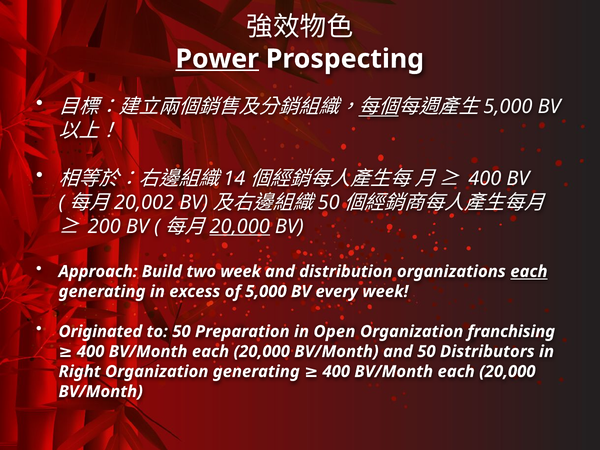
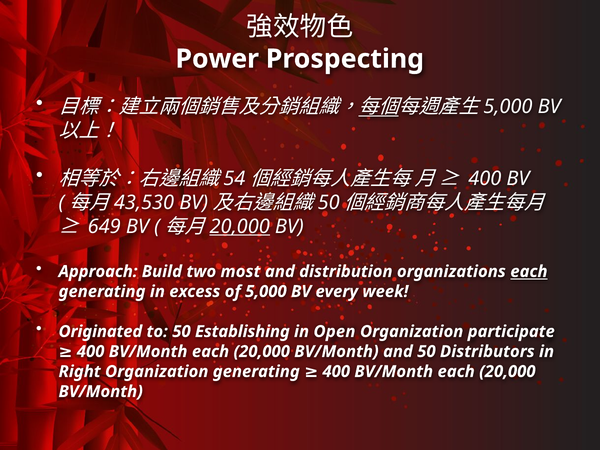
Power underline: present -> none (217, 59)
14: 14 -> 54 (234, 178)
20,002: 20,002 -> 43,530 (144, 202)
200: 200 -> 649 (104, 226)
two week: week -> most (240, 272)
Preparation: Preparation -> Establishing (242, 332)
franchising: franchising -> participate (511, 332)
